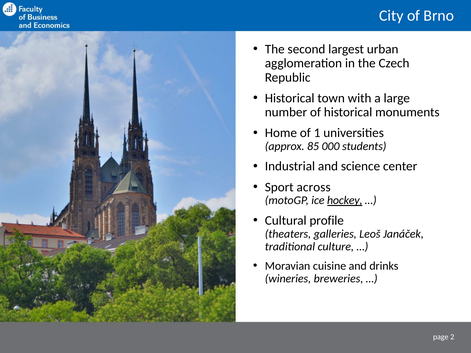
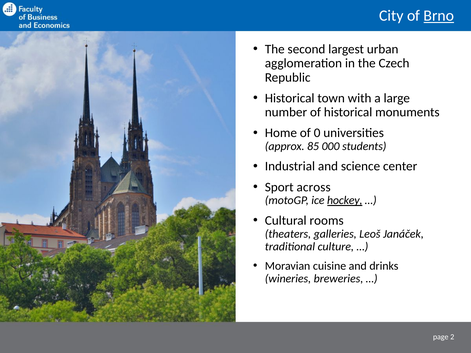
Brno underline: none -> present (439, 16)
1: 1 -> 0 (317, 133)
profile: profile -> rooms (327, 221)
